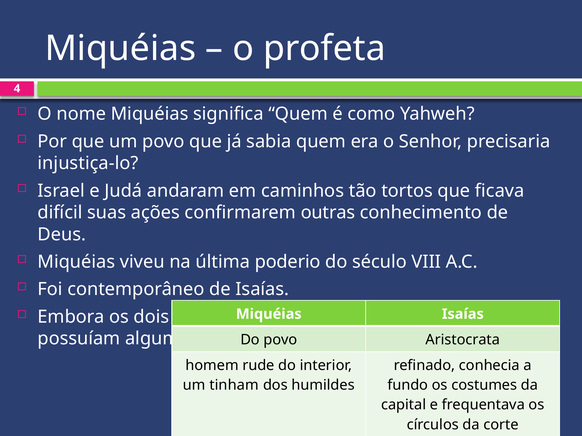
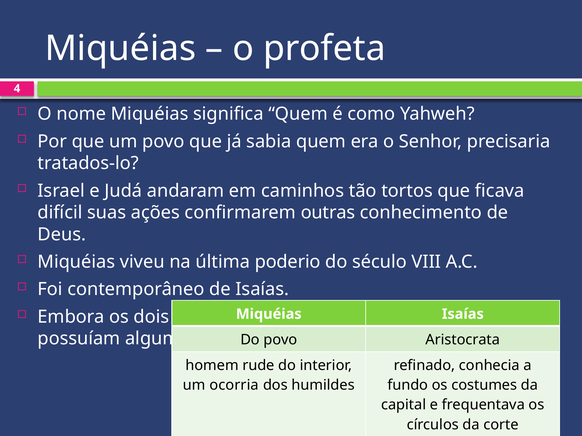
injustiça-lo: injustiça-lo -> tratados-lo (88, 163)
tinham: tinham -> ocorria (234, 385)
